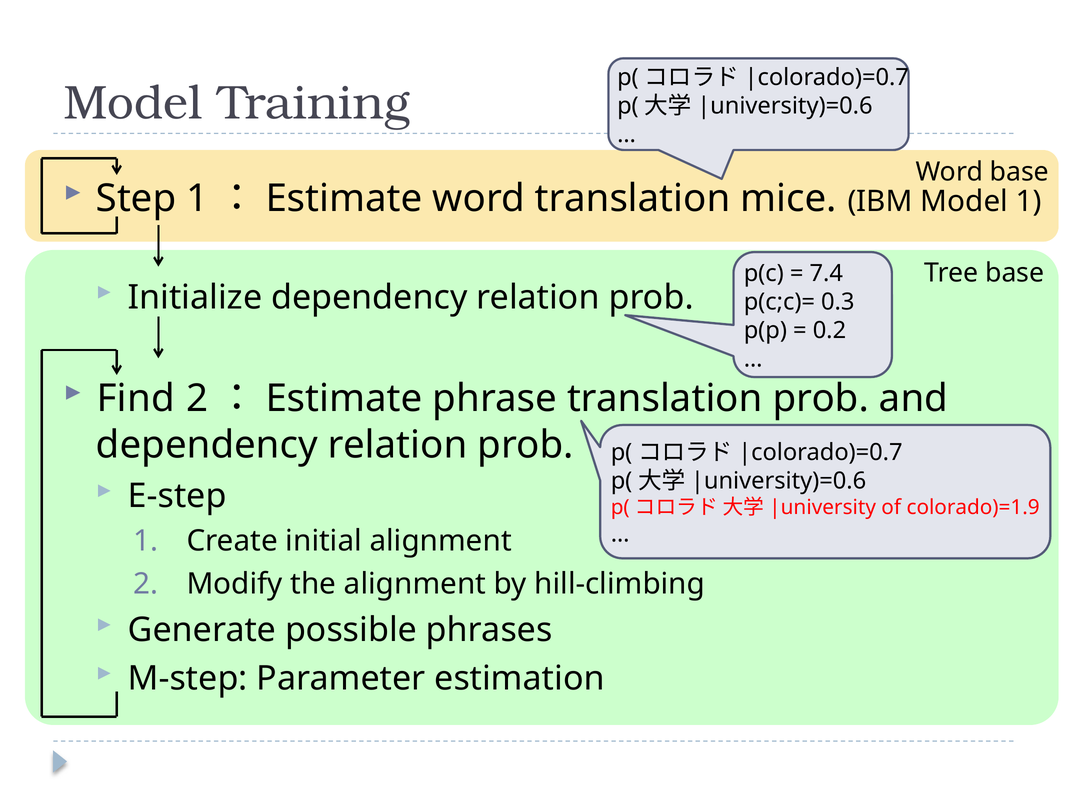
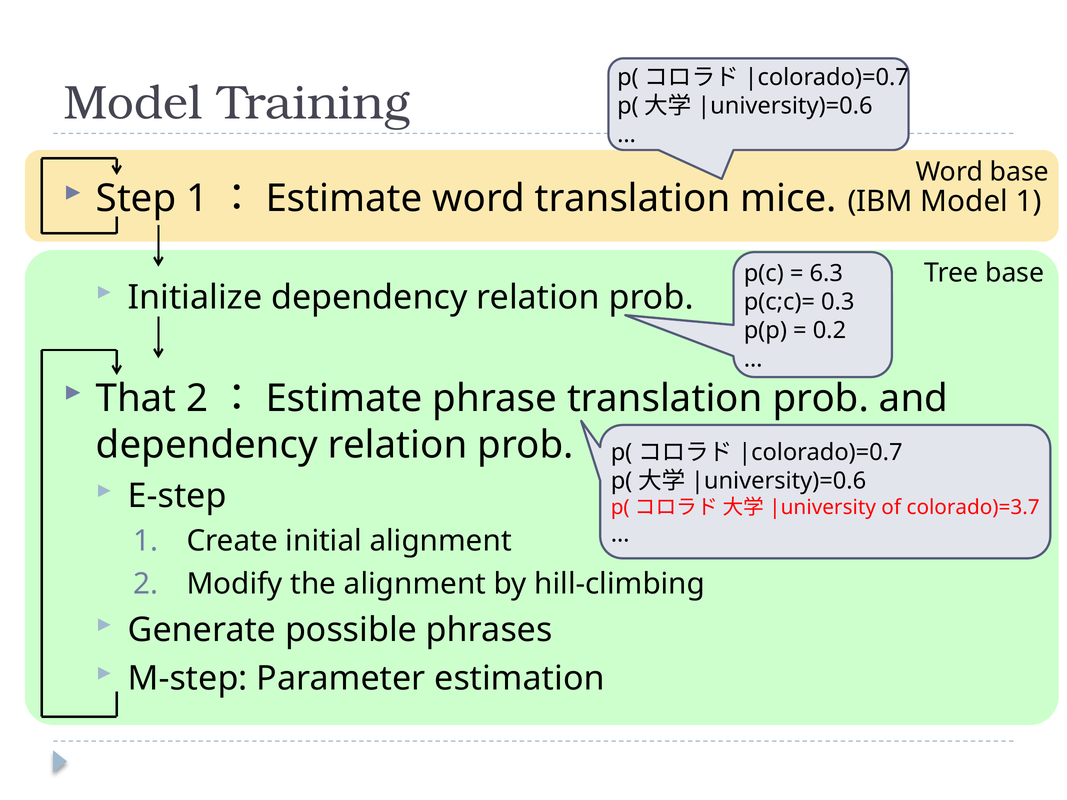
7.4: 7.4 -> 6.3 (826, 274)
Find: Find -> That (136, 399)
colorado)=1.9: colorado)=1.9 -> colorado)=3.7 (973, 507)
